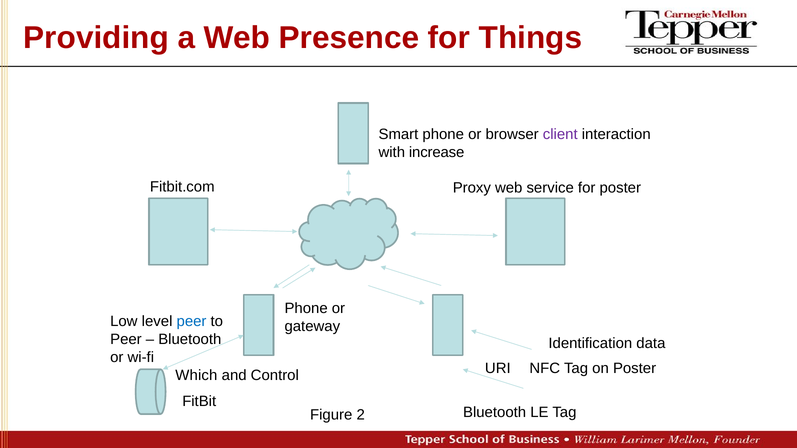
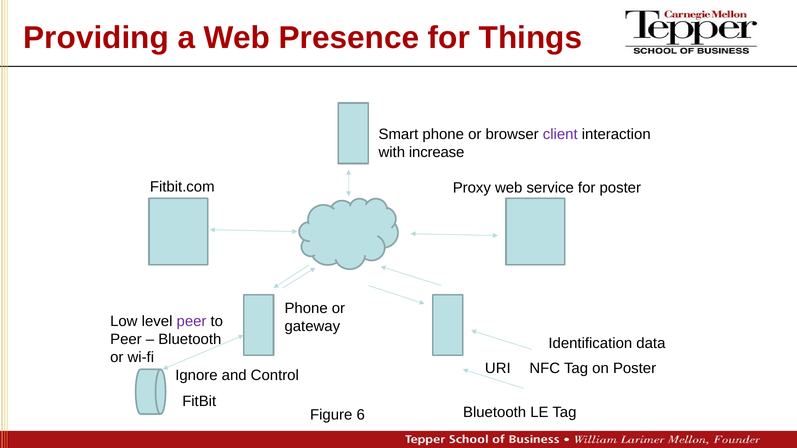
peer colour: blue -> purple (192, 322)
Which: Which -> Ignore (196, 375)
2: 2 -> 6 (361, 415)
